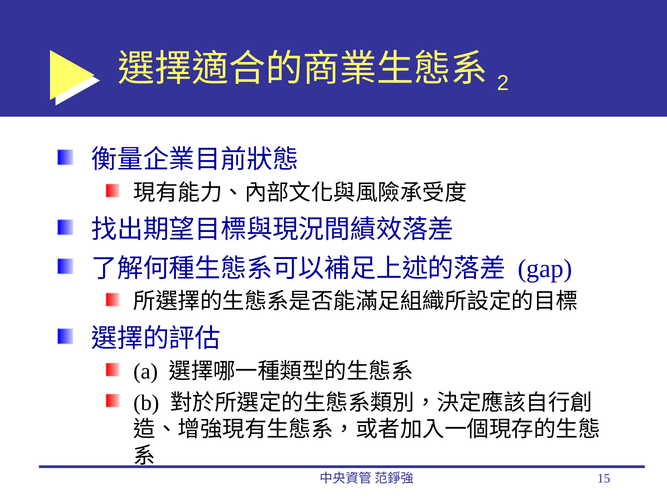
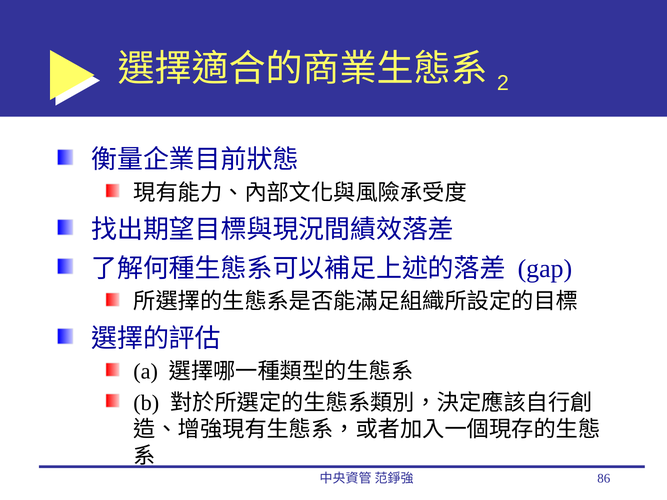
15: 15 -> 86 (604, 479)
